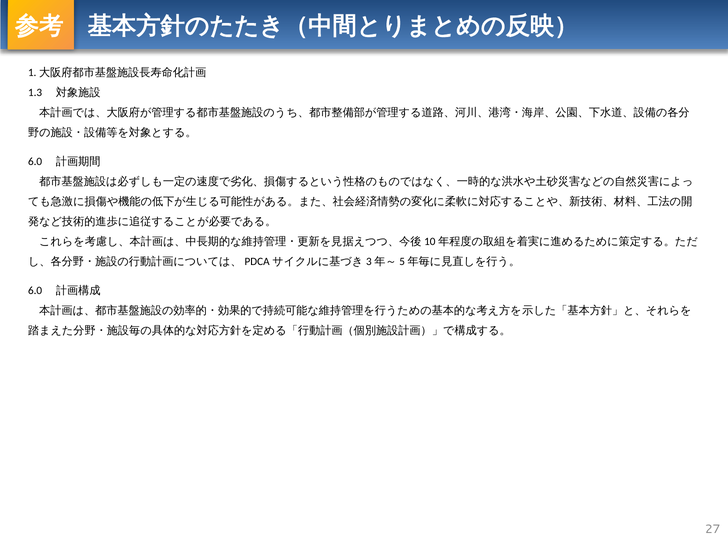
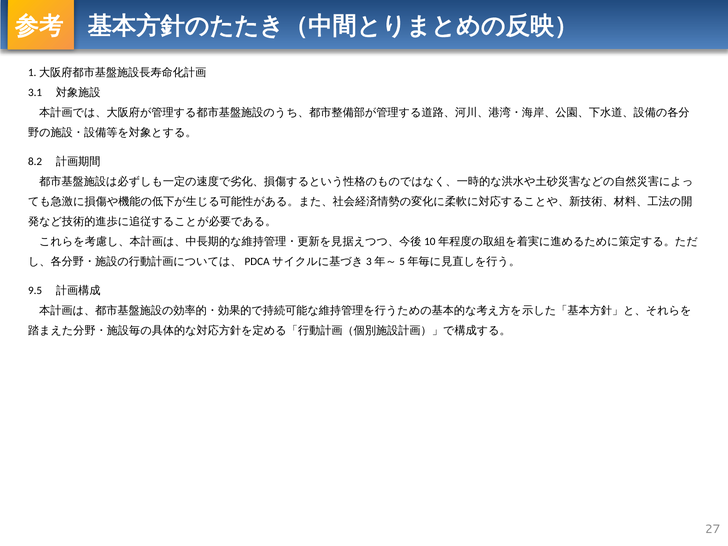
1.3: 1.3 -> 3.1 (35, 93)
6.0: 6.0 -> 8.2 (35, 161)
6.0: 6.0 -> 9.5 (35, 291)
